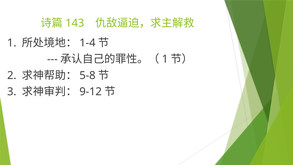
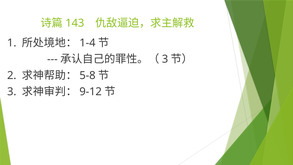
1: 1 -> 3 (165, 59)
